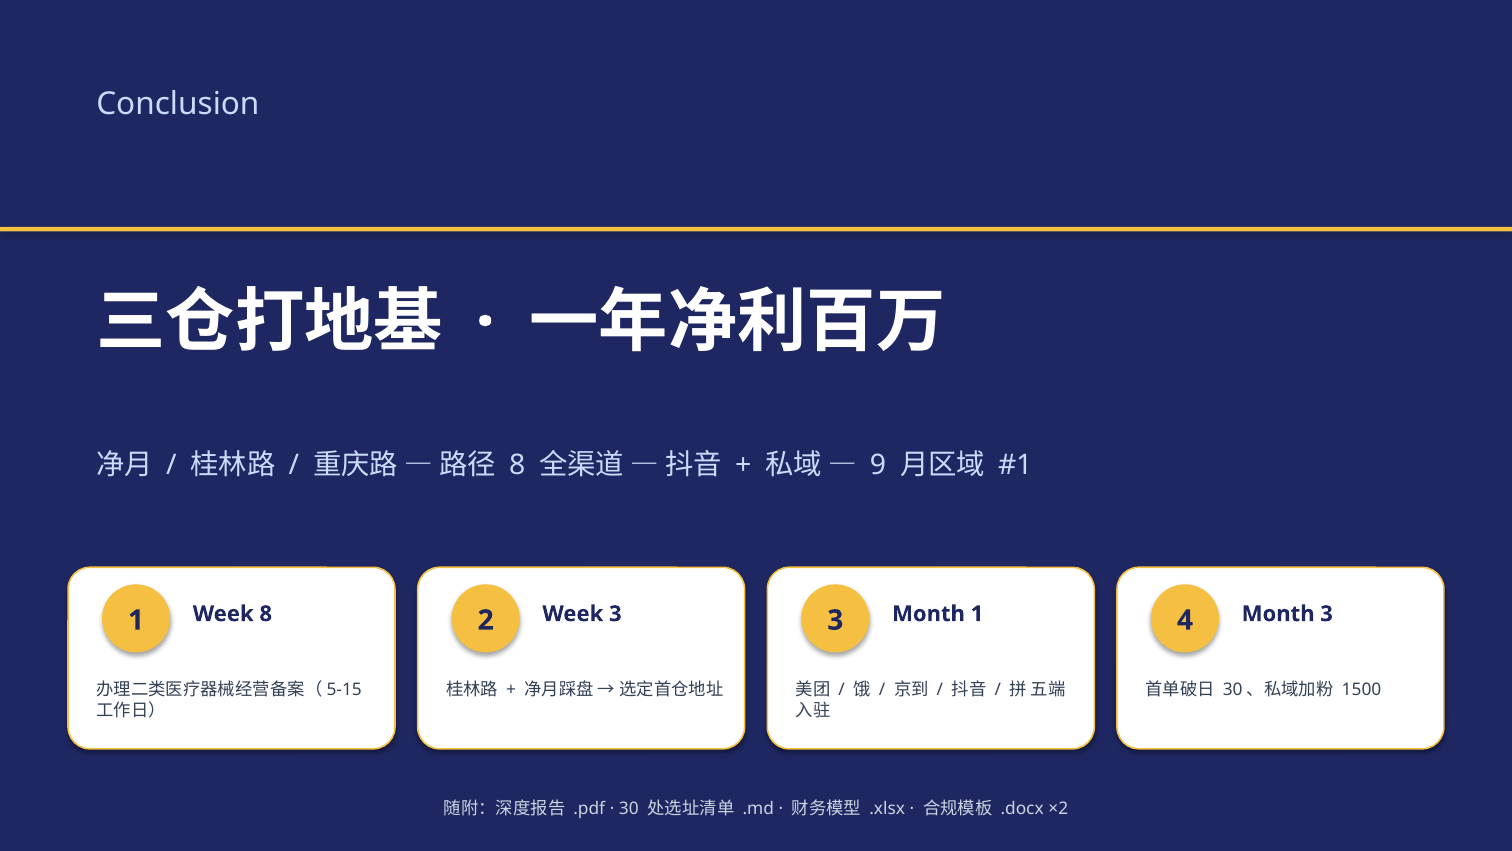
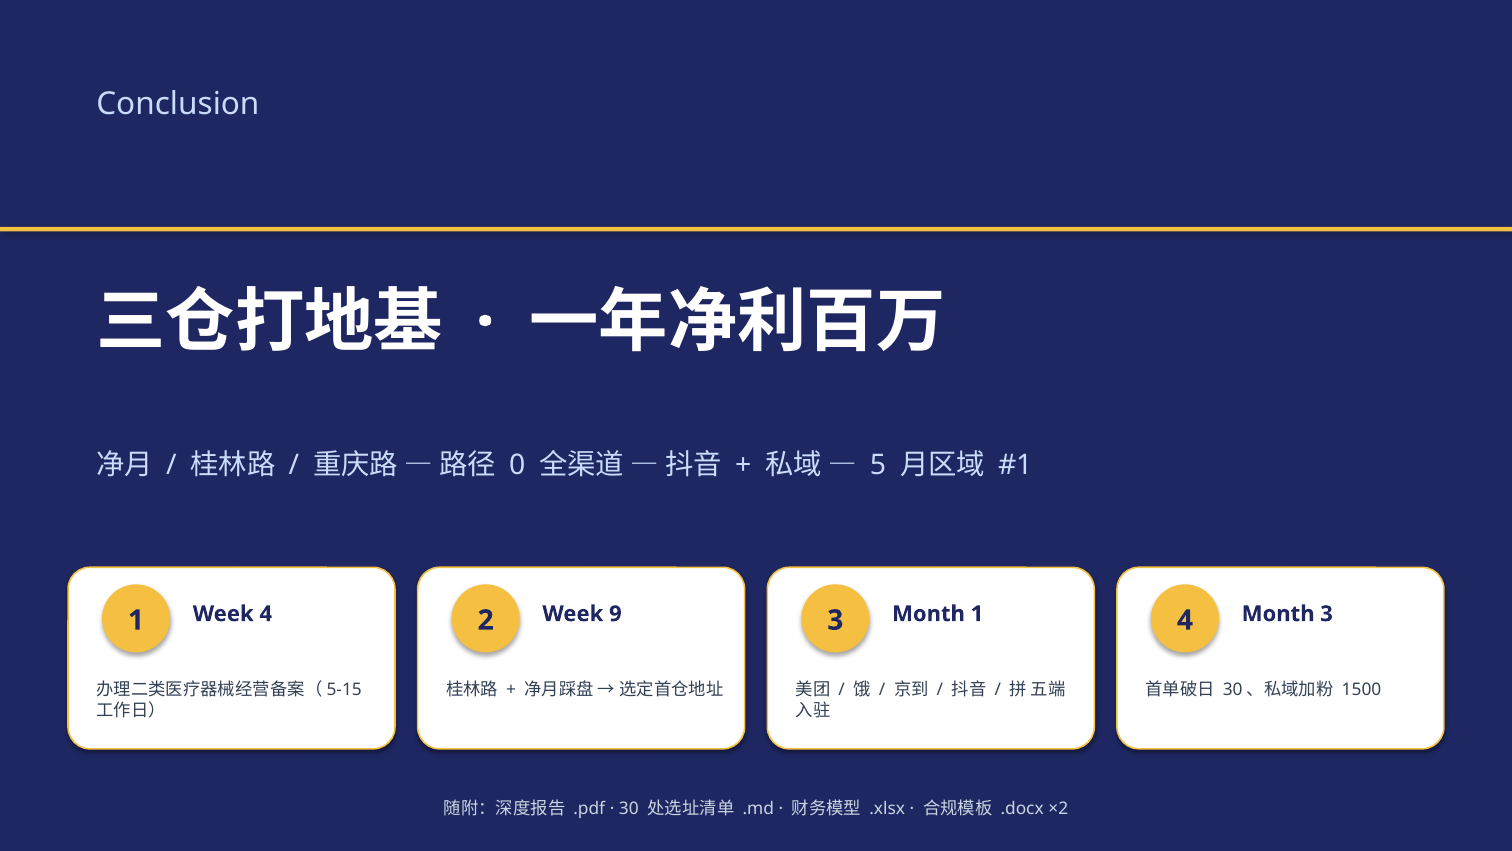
8: 8 -> 0 (517, 465)
9: 9 -> 5 (878, 465)
Week 8: 8 -> 4 (266, 614)
Week 3: 3 -> 9 (615, 614)
